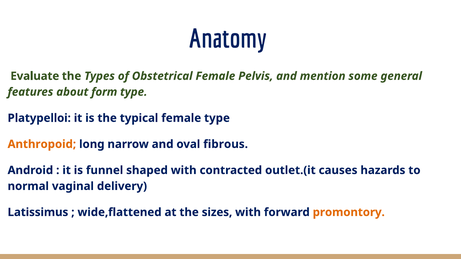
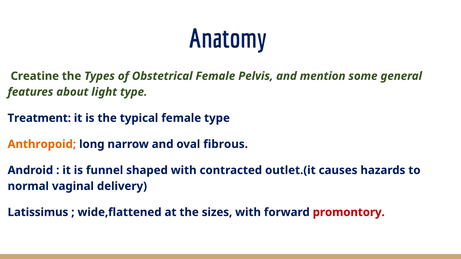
Evaluate: Evaluate -> Creatine (35, 76)
form: form -> light (104, 92)
Platypelloi: Platypelloi -> Treatment (39, 118)
promontory colour: orange -> red (349, 213)
